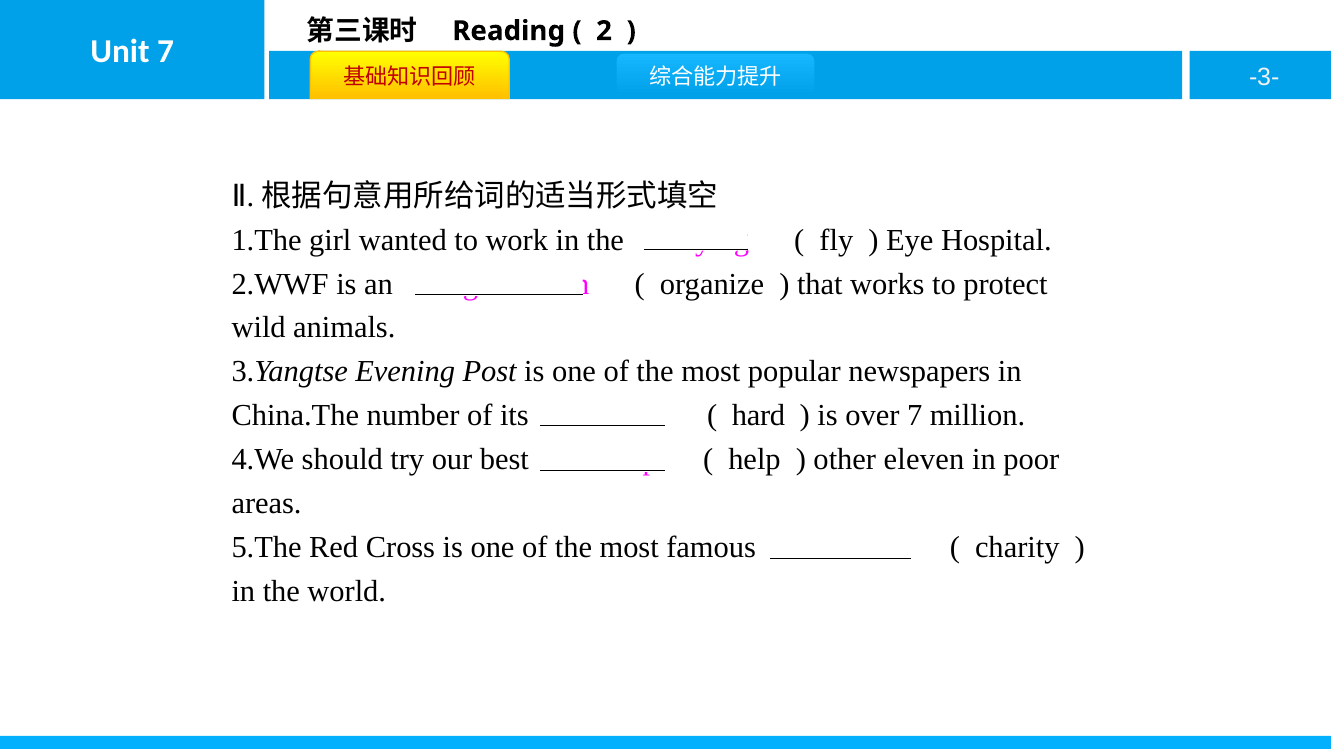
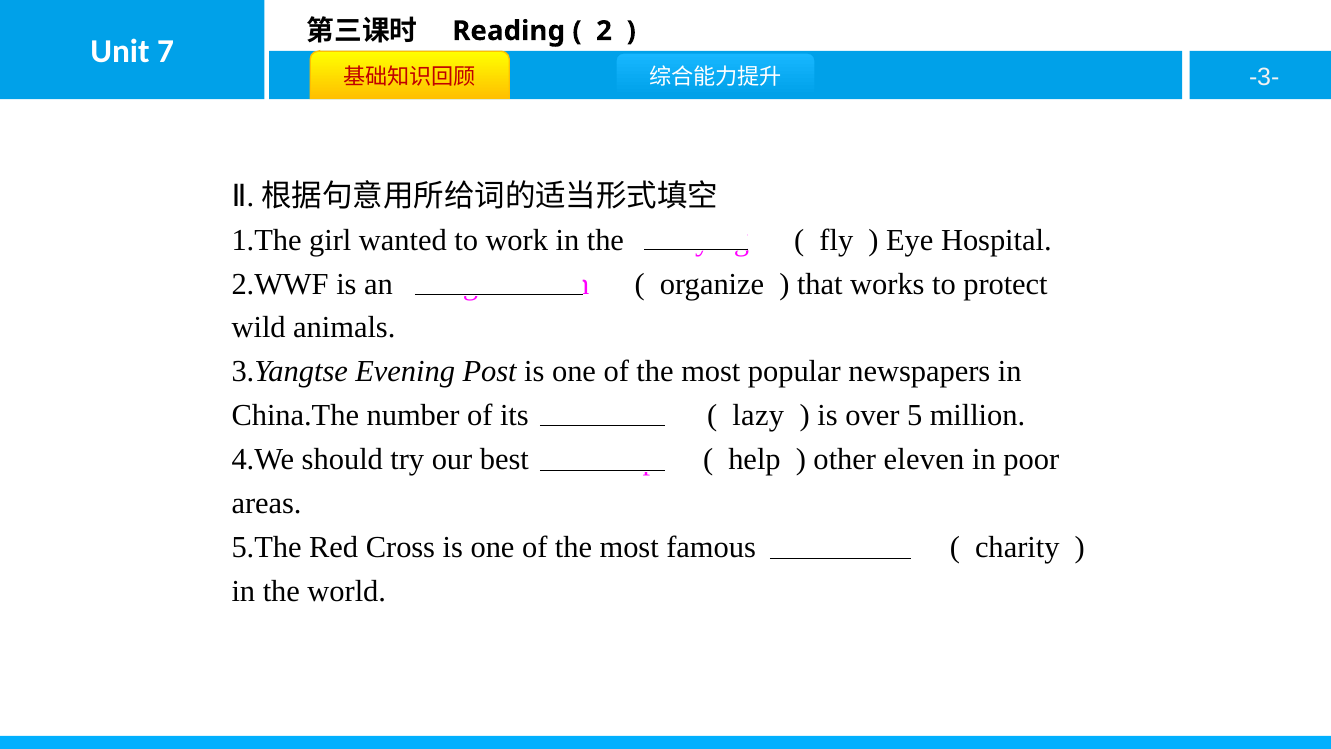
hard: hard -> lazy (758, 416)
over 7: 7 -> 5 (915, 416)
